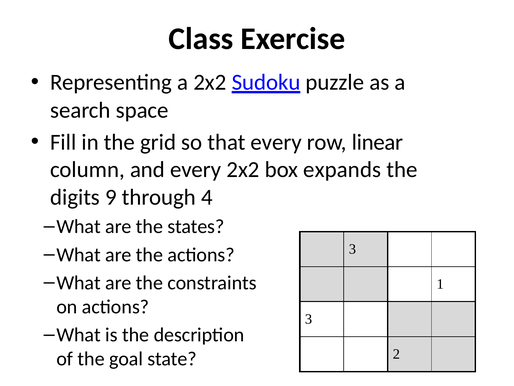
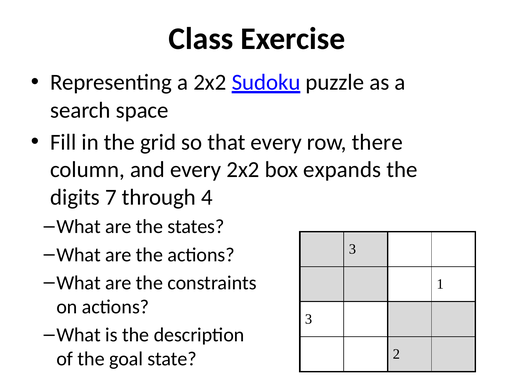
linear: linear -> there (377, 142)
9: 9 -> 7 (111, 197)
